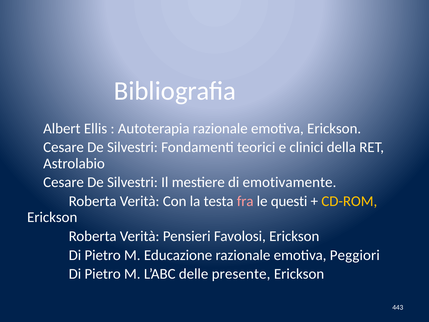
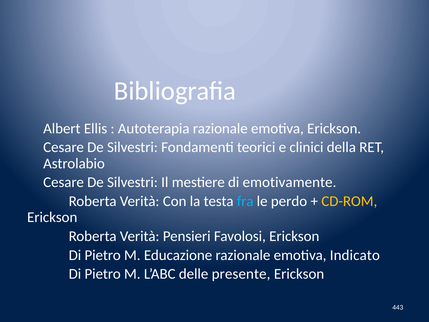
fra colour: pink -> light blue (245, 201)
questi: questi -> perdo (289, 201)
Peggiori: Peggiori -> Indicato (355, 255)
